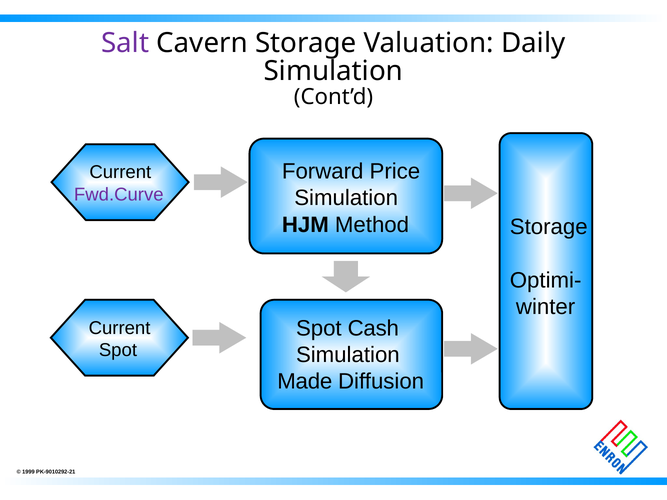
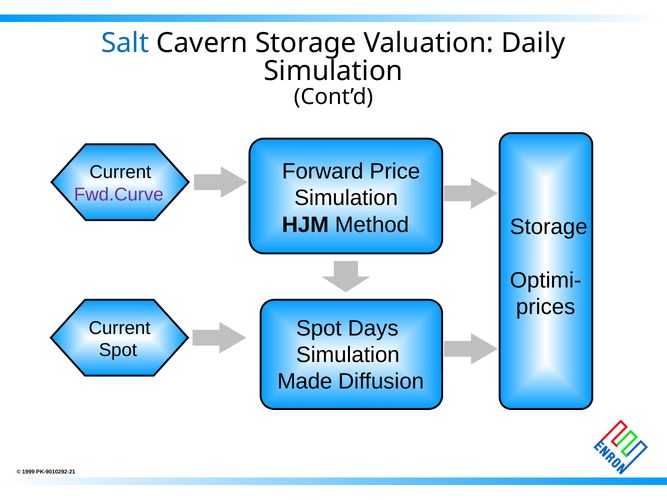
Salt colour: purple -> blue (125, 43)
winter: winter -> prices (546, 307)
Cash: Cash -> Days (373, 328)
